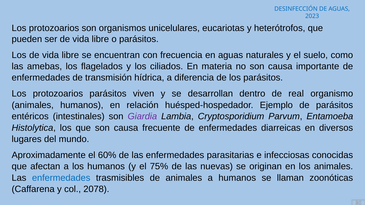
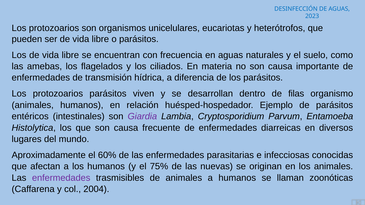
real: real -> filas (296, 94)
enfermedades colour: blue -> purple (61, 178)
2078: 2078 -> 2004 (96, 189)
